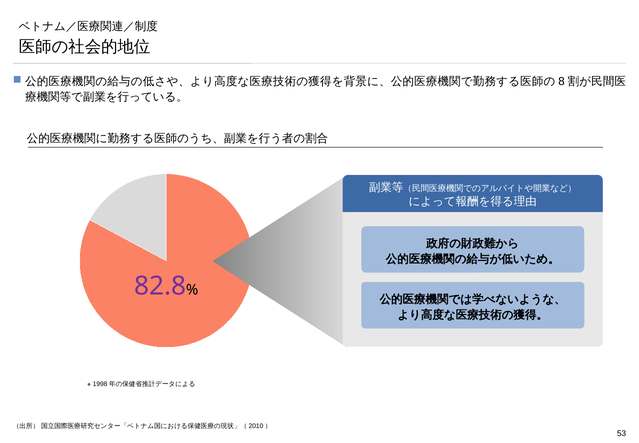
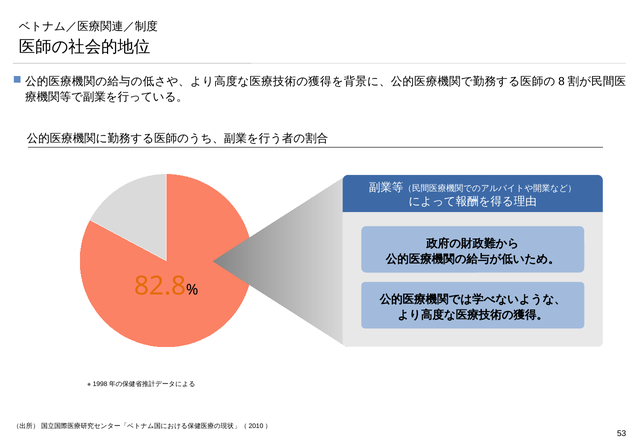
82.8 colour: purple -> orange (160, 286)
